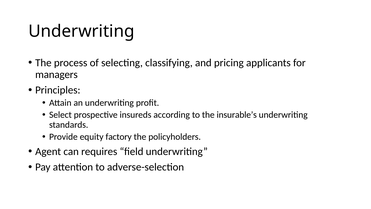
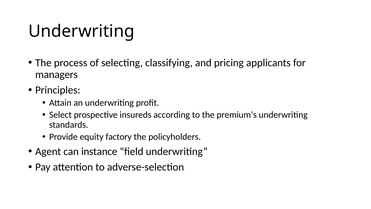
insurable’s: insurable’s -> premium’s (237, 115)
requires: requires -> instance (99, 151)
